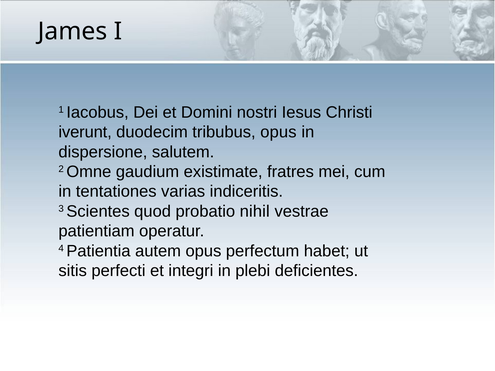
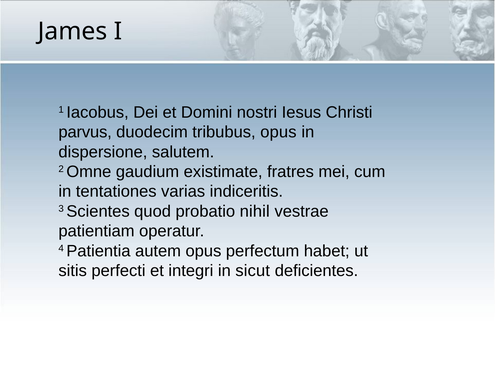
iverunt: iverunt -> parvus (85, 132)
plebi: plebi -> sicut (253, 271)
